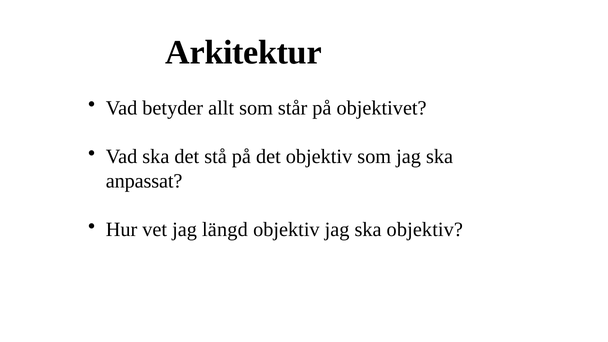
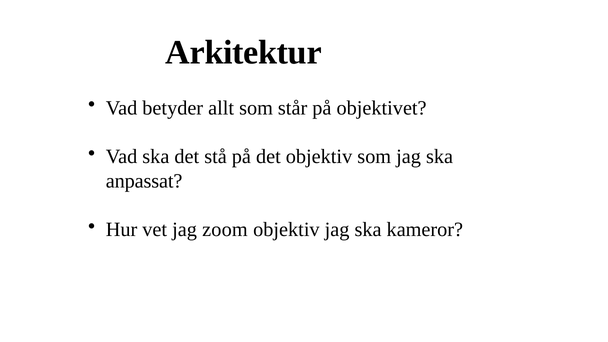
längd: längd -> zoom (225, 230)
ska objektiv: objektiv -> kameror (425, 230)
